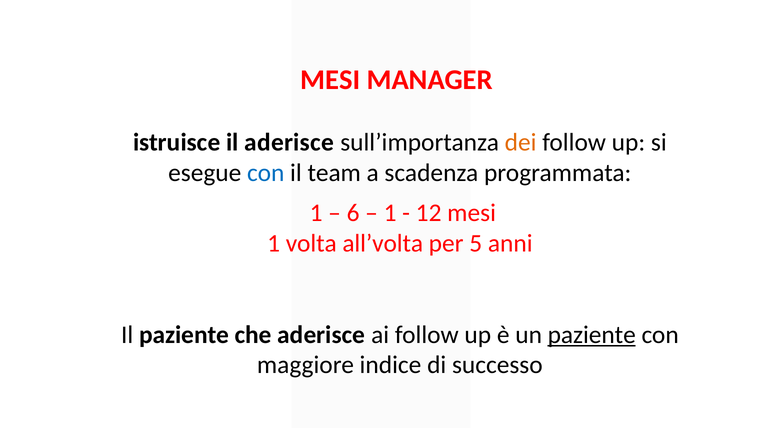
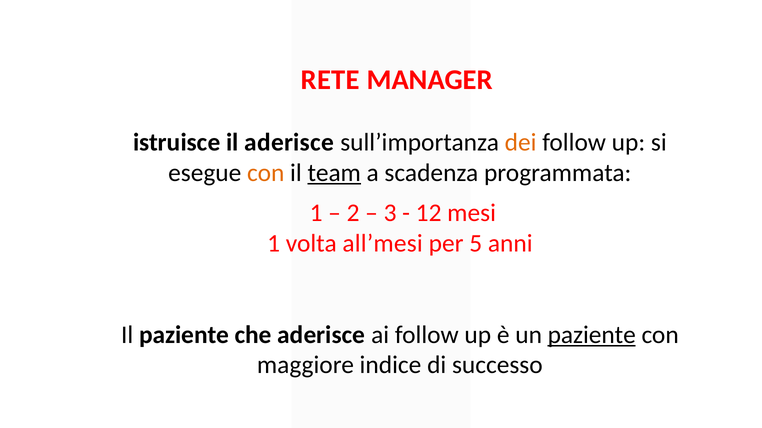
MESI: MESI -> RETE (330, 80)
con colour: blue -> orange (266, 173)
team underline: none -> present (334, 173)
6: 6 -> 2 (353, 213)
1: 1 -> 3 (390, 213)
all’volta: all’volta -> all’mesi (383, 244)
